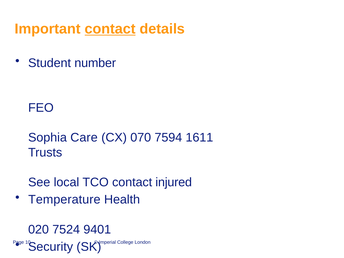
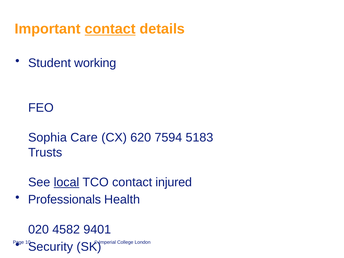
number: number -> working (95, 63)
070: 070 -> 620 (141, 138)
1611: 1611 -> 5183 (199, 138)
local underline: none -> present (66, 182)
Temperature: Temperature -> Professionals (64, 200)
7524: 7524 -> 4582 (66, 229)
